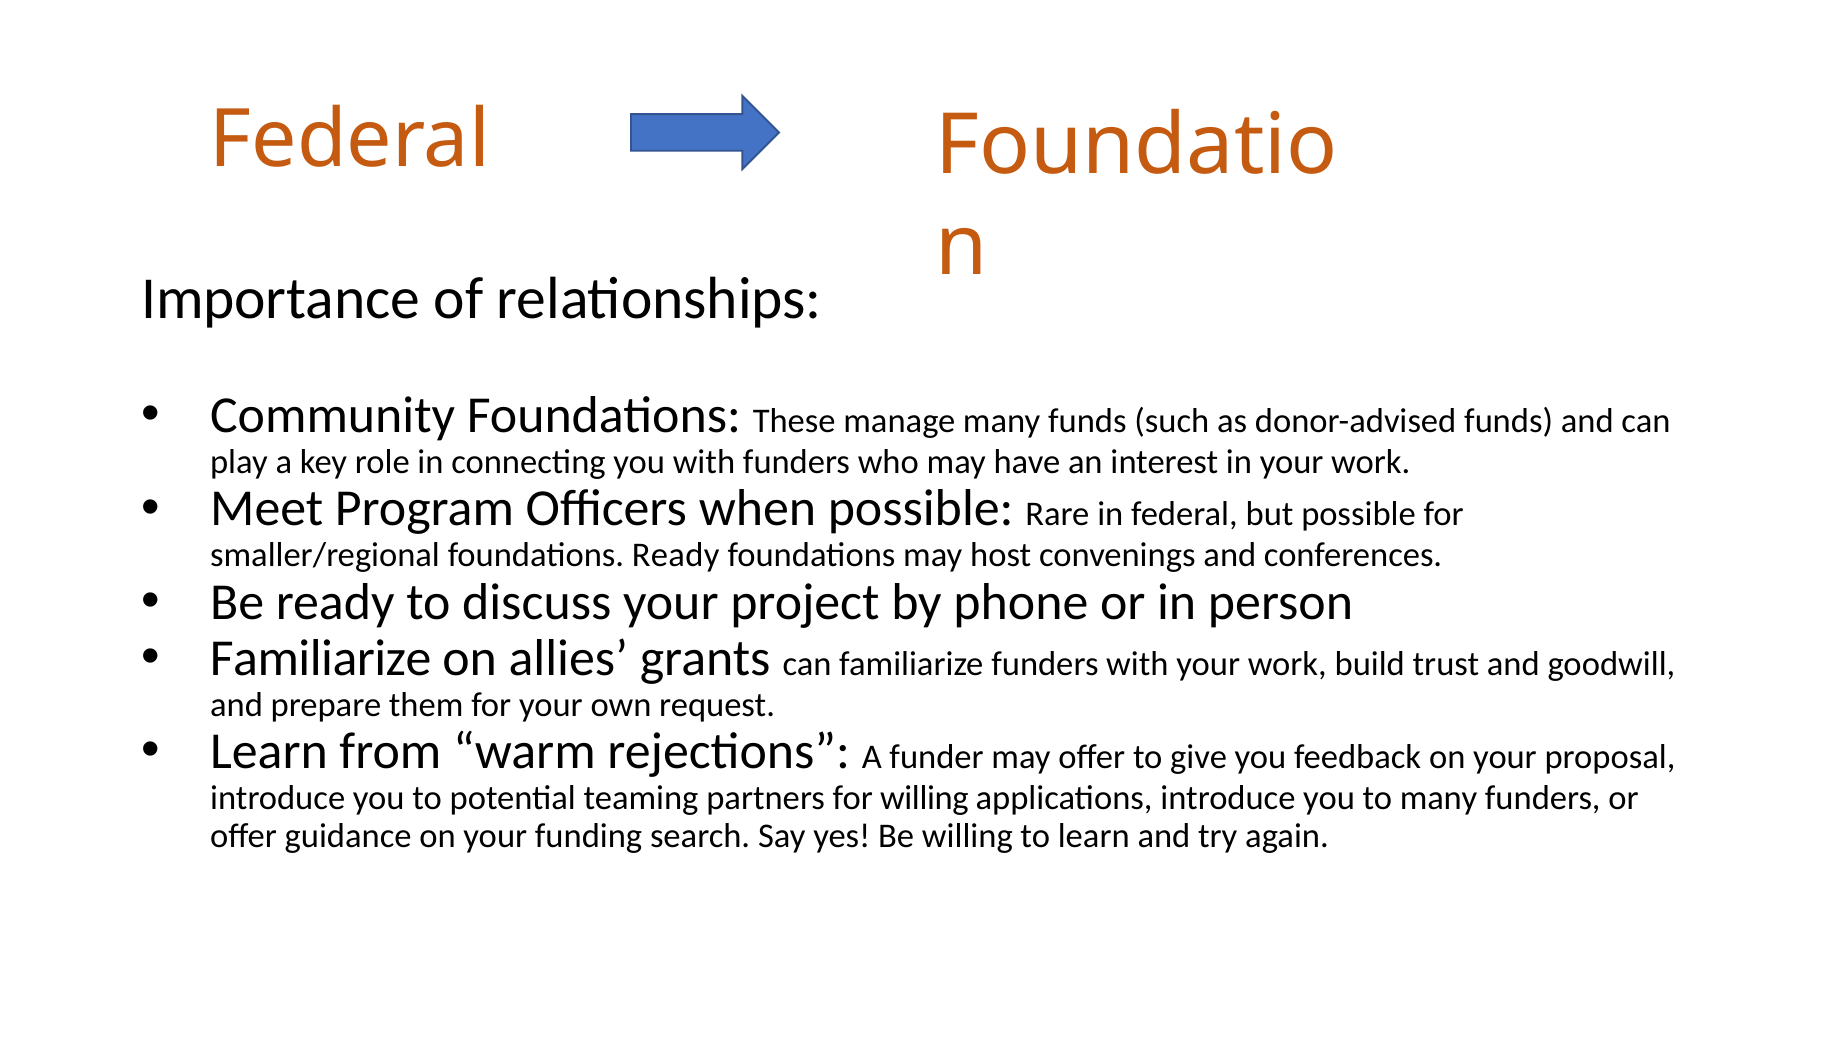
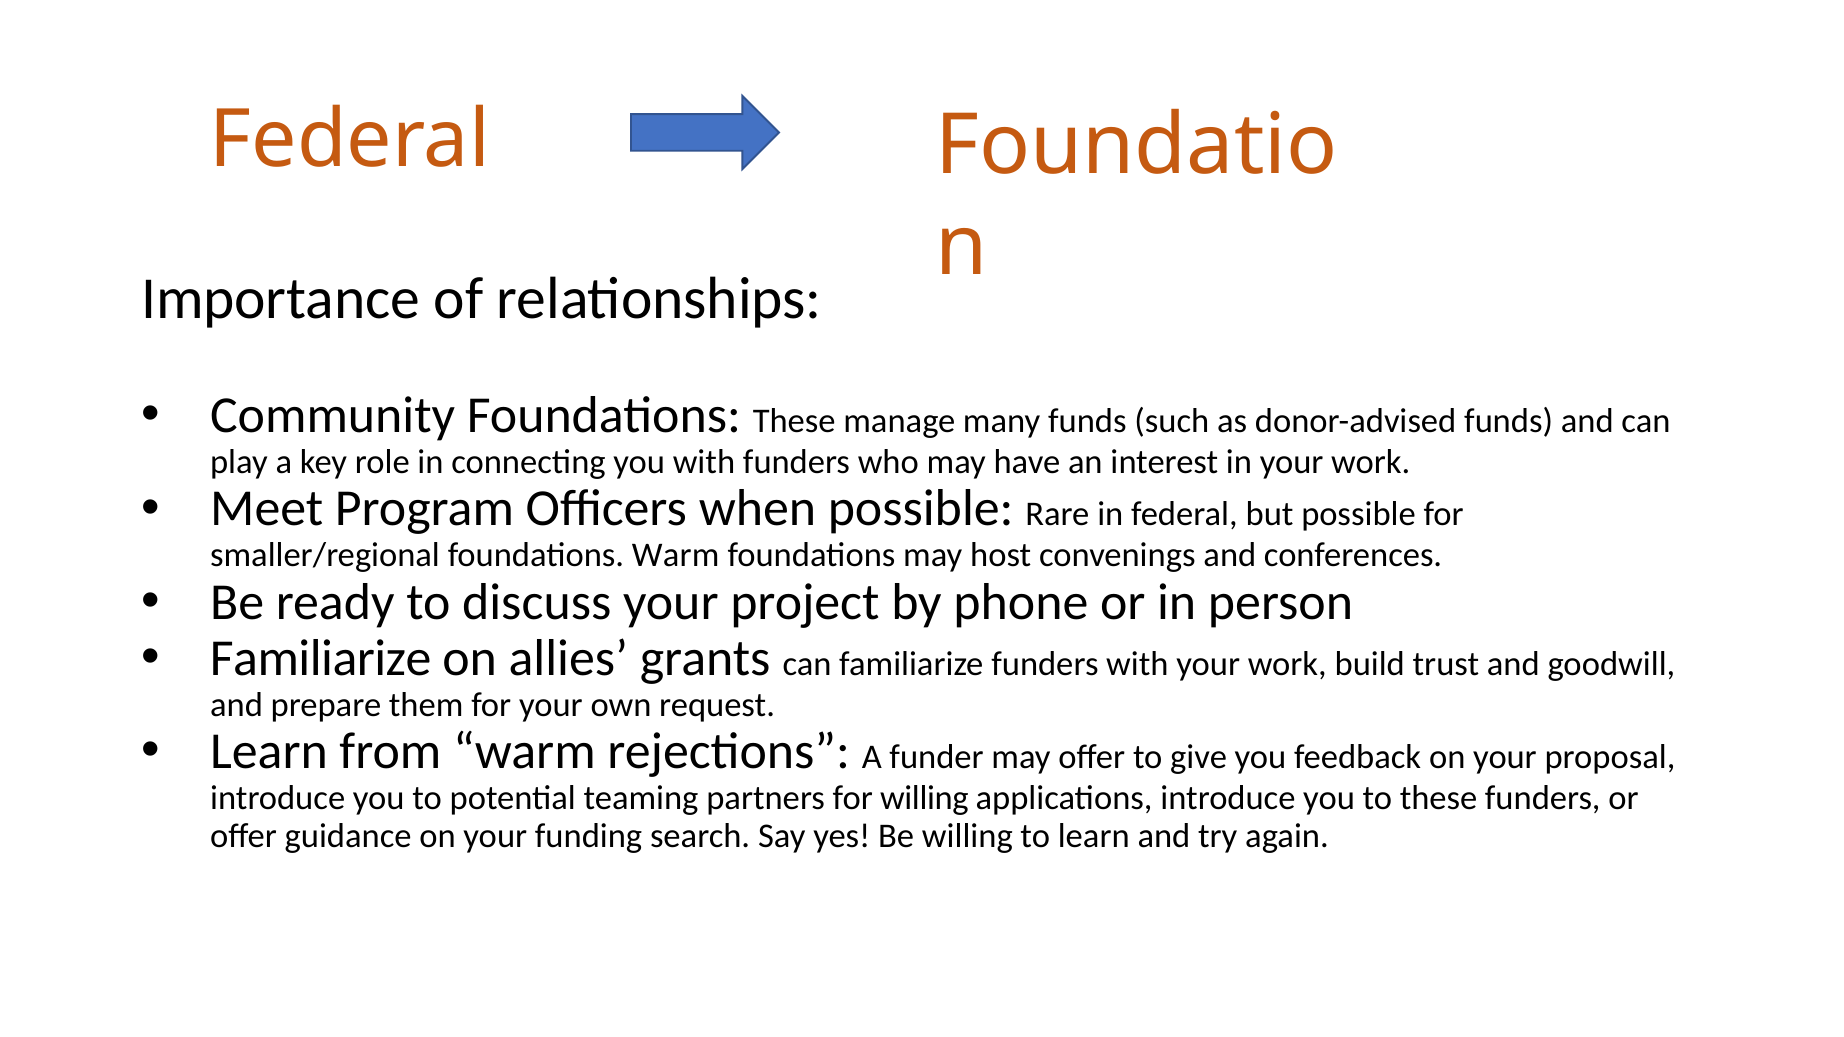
foundations Ready: Ready -> Warm (676, 556)
to many: many -> these (1439, 799)
